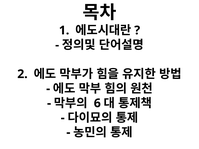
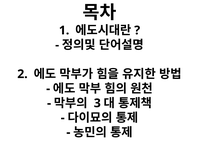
6: 6 -> 3 (97, 103)
